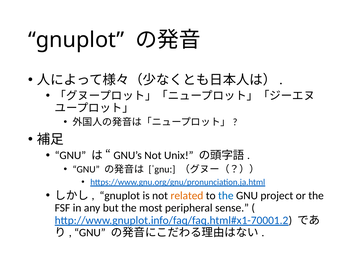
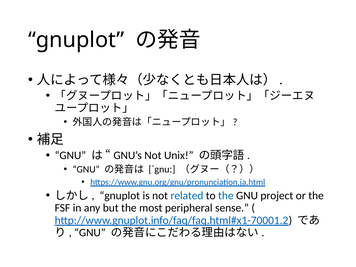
related colour: orange -> blue (187, 196)
